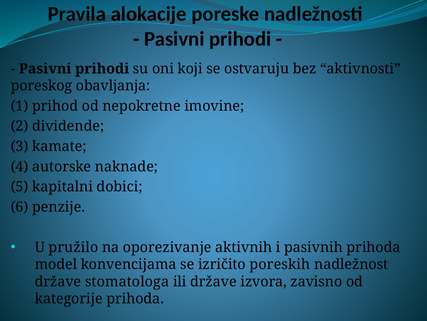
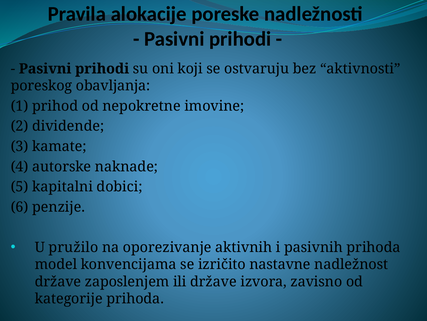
poreskih: poreskih -> nastavne (280, 264)
stomatologa: stomatologa -> zaposlenjem (127, 281)
